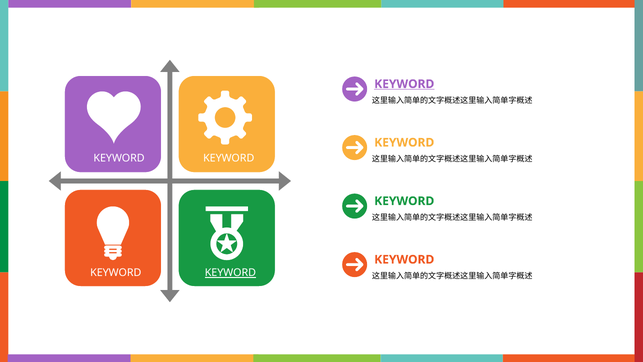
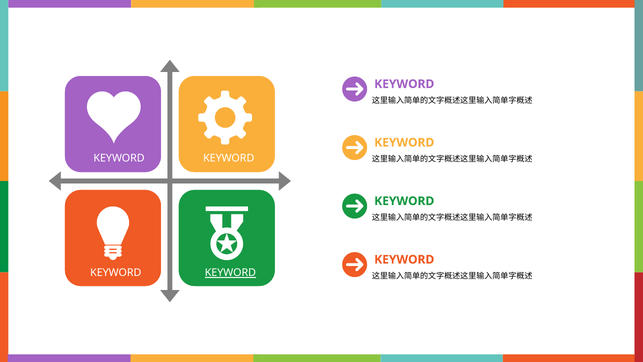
KEYWORD underline: present -> none (404, 84)
